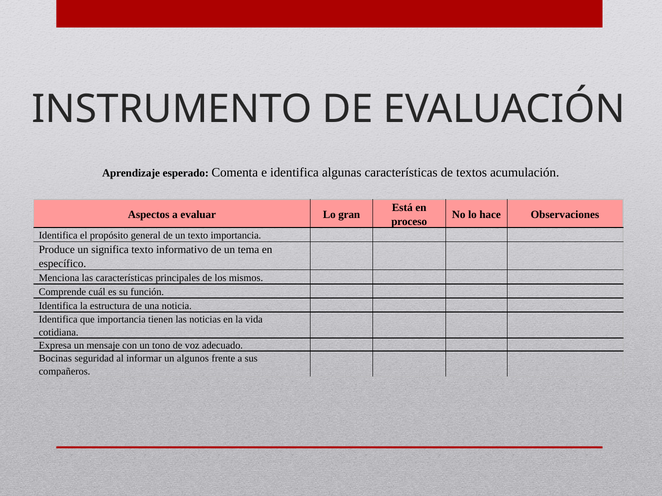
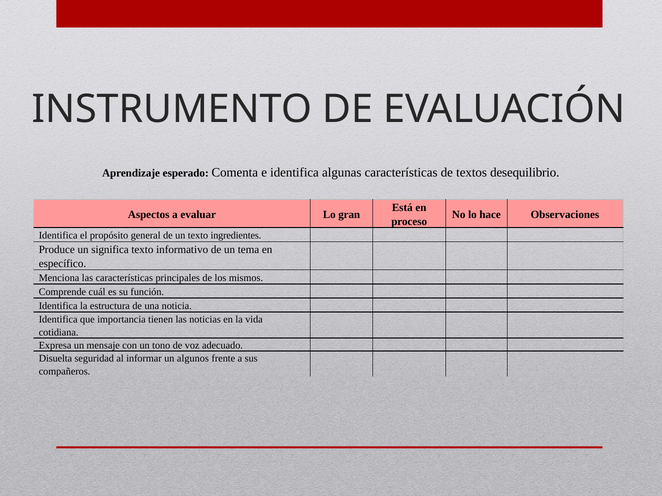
acumulación: acumulación -> desequilibrio (525, 173)
texto importancia: importancia -> ingredientes (236, 236)
Bocinas: Bocinas -> Disuelta (55, 359)
